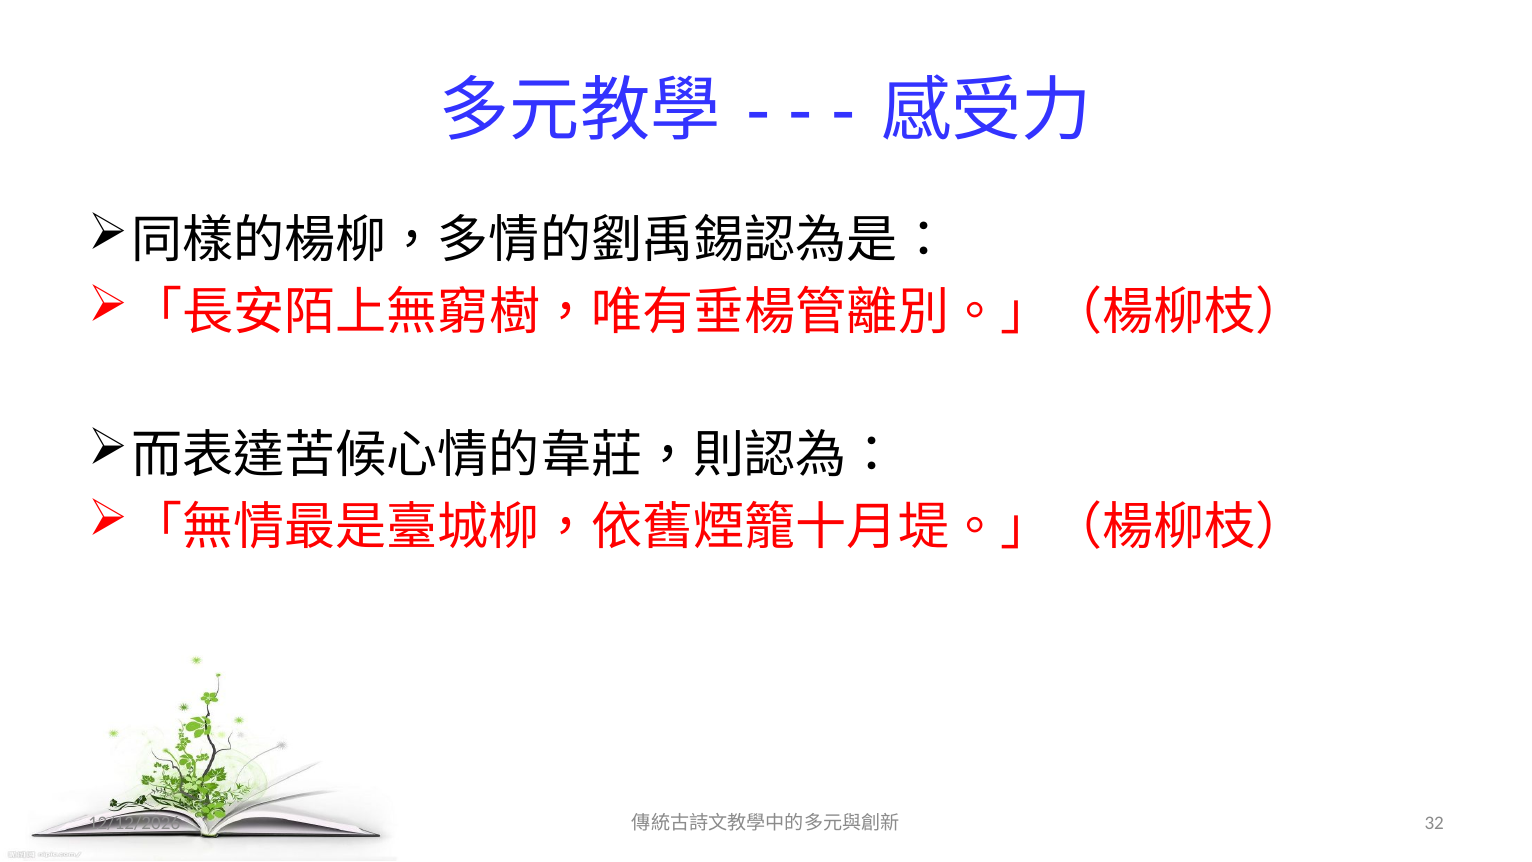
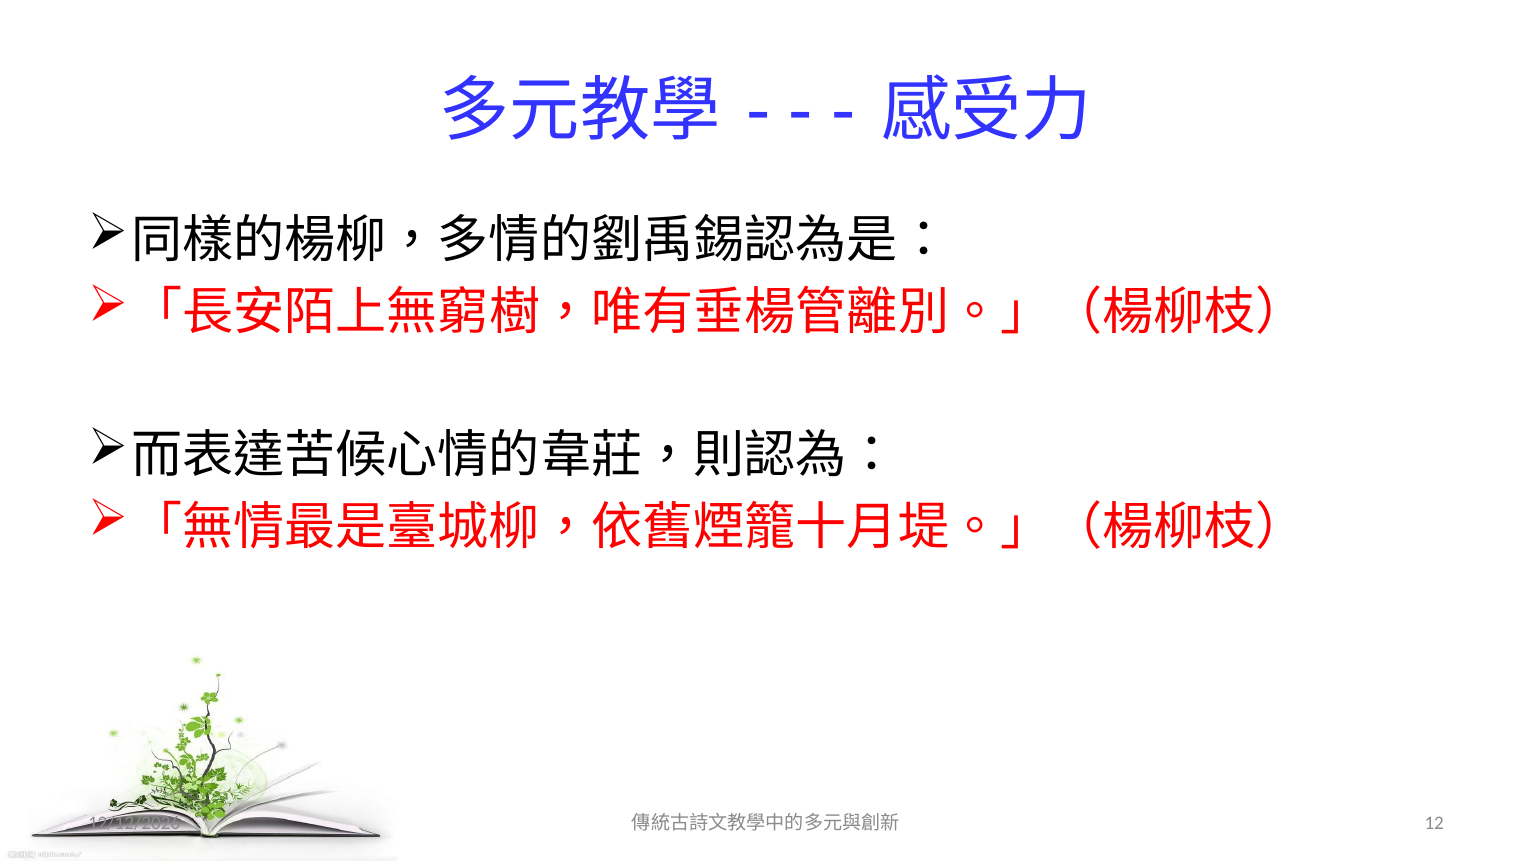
32: 32 -> 12 (1434, 823)
